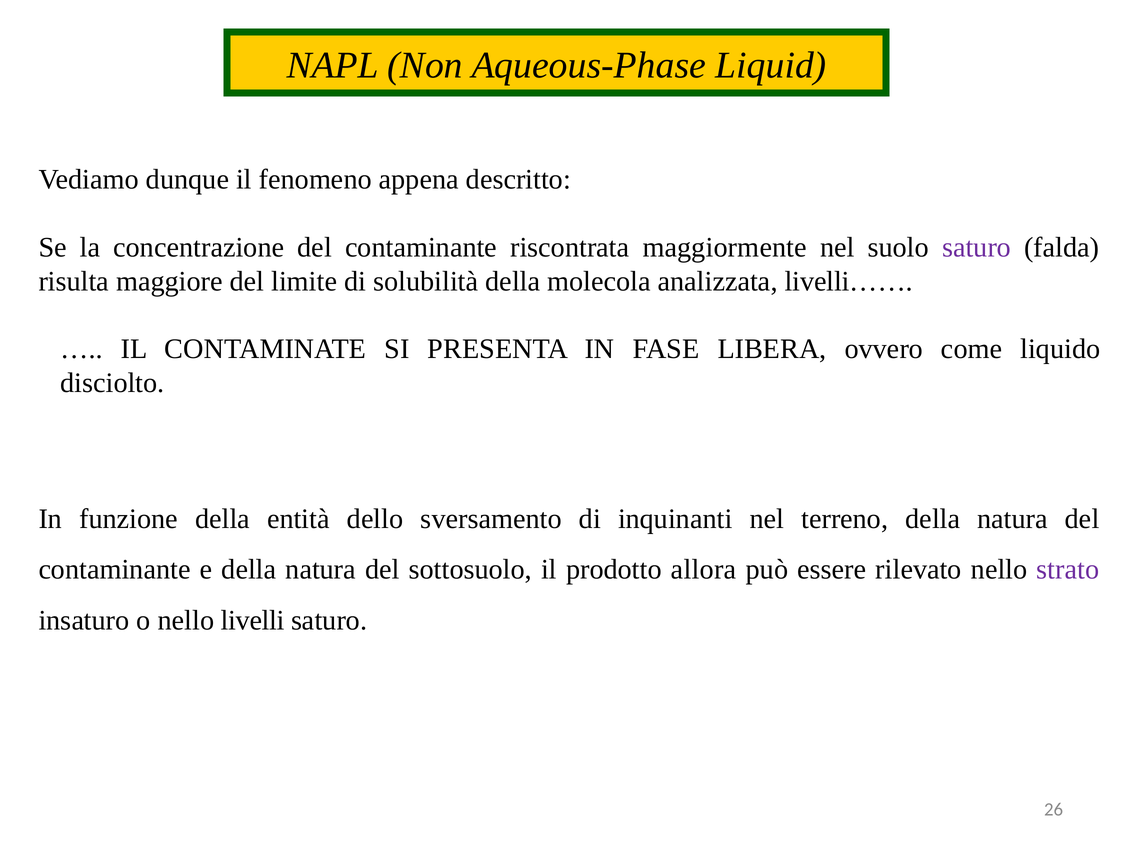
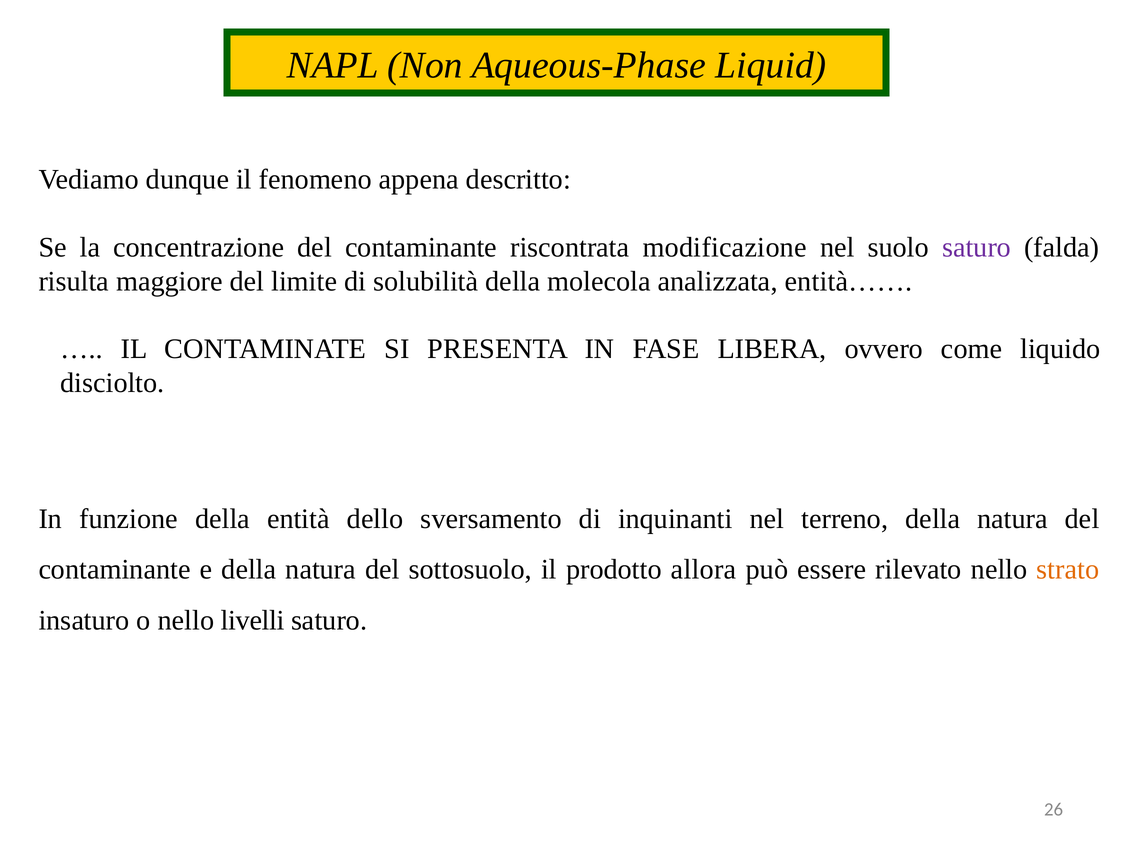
maggiormente: maggiormente -> modificazione (725, 247)
livelli……: livelli…… -> entità…… (849, 281)
strato colour: purple -> orange (1068, 570)
